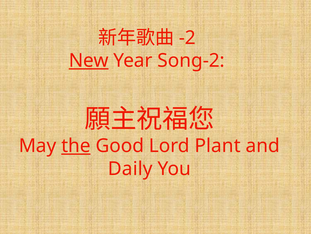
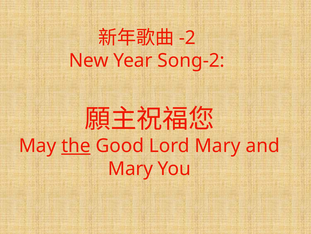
New underline: present -> none (89, 60)
Lord Plant: Plant -> Mary (218, 145)
Daily: Daily -> Mary (130, 168)
